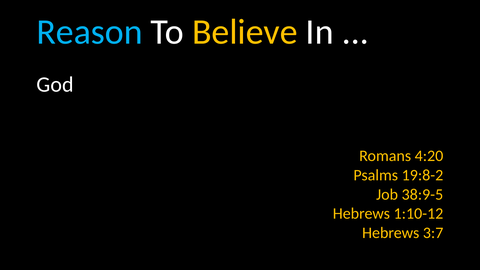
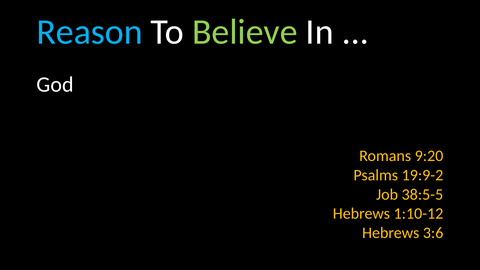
Believe colour: yellow -> light green (245, 32)
4:20: 4:20 -> 9:20 (429, 156)
19:8-2: 19:8-2 -> 19:9-2 (423, 175)
38:9-5: 38:9-5 -> 38:5-5 (422, 194)
3:7: 3:7 -> 3:6 (433, 233)
